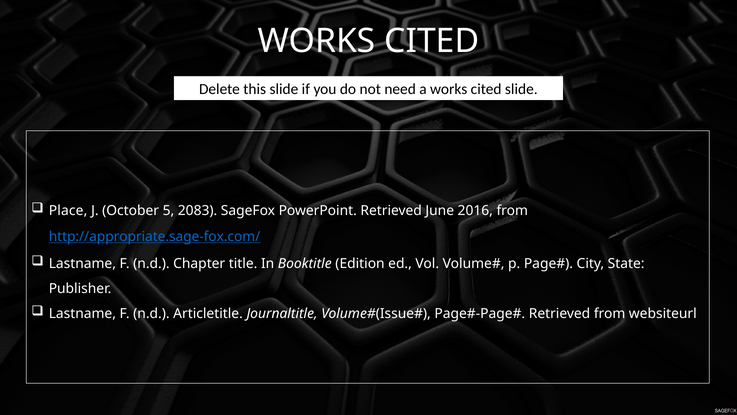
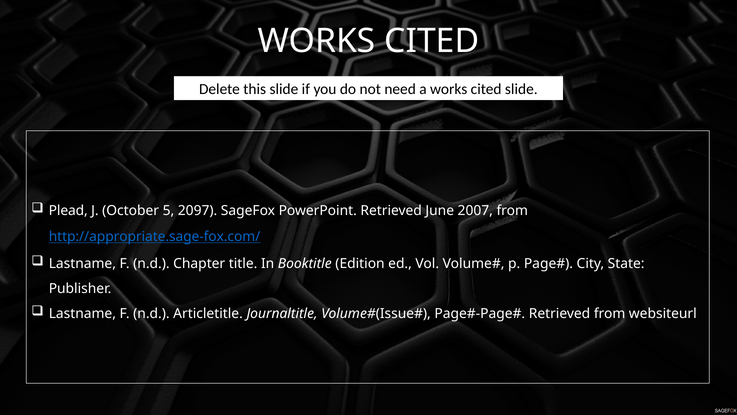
Place: Place -> Plead (68, 210)
2083: 2083 -> 2097 (198, 210)
2016: 2016 -> 2007 (475, 210)
